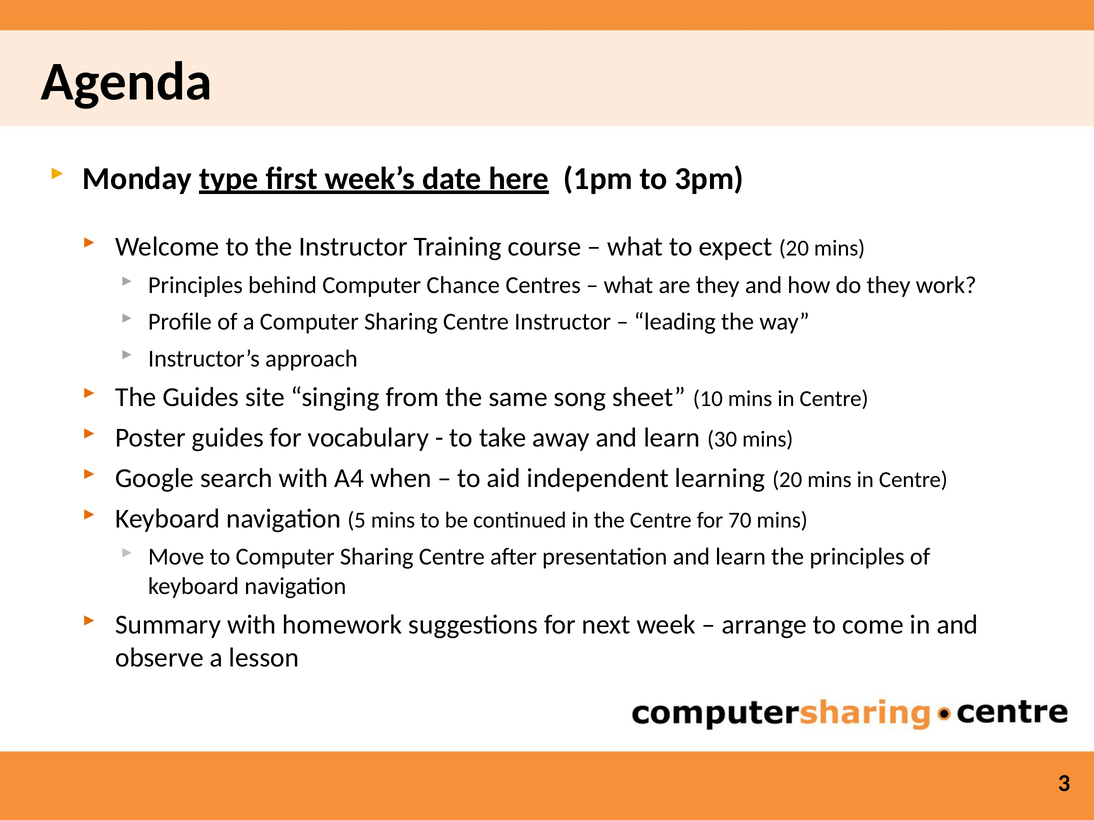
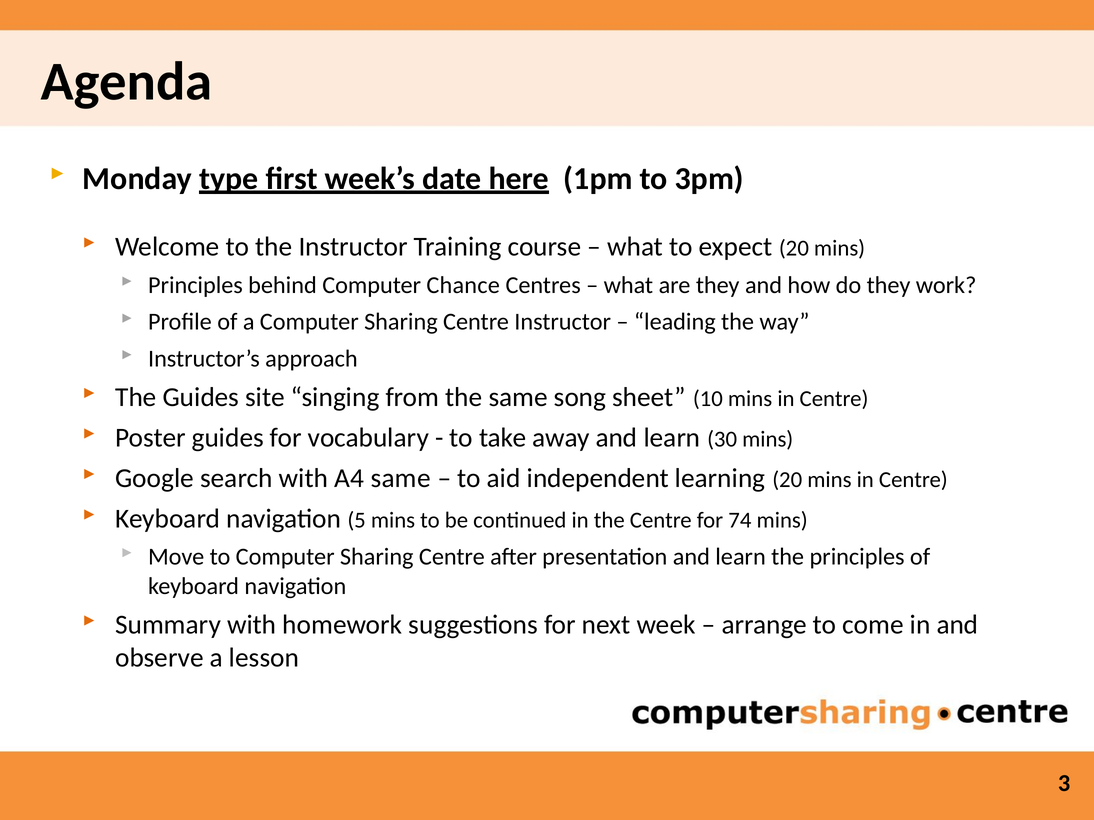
A4 when: when -> same (401, 478)
70: 70 -> 74 (740, 520)
